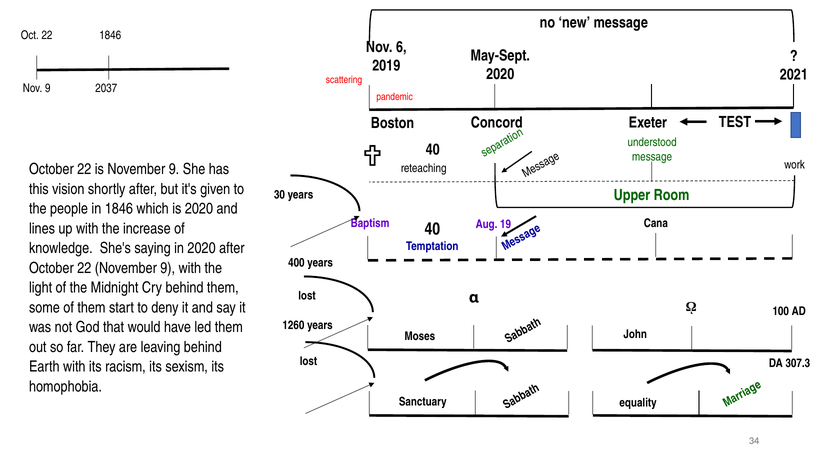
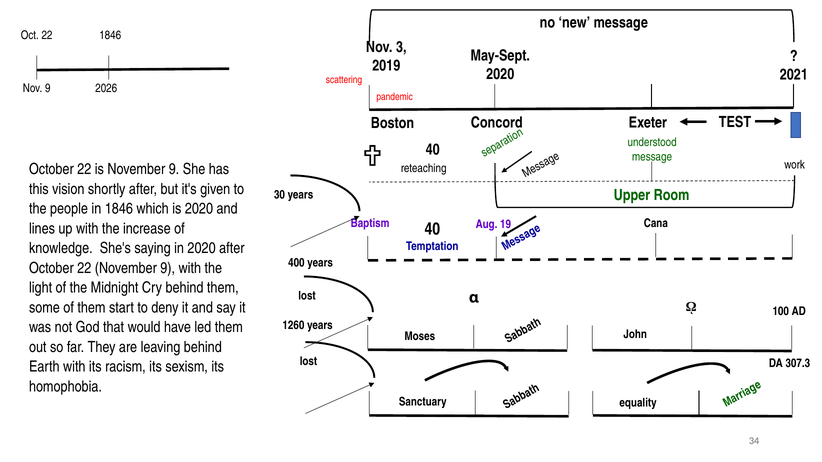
6: 6 -> 3 (401, 47)
2037: 2037 -> 2026 (106, 88)
